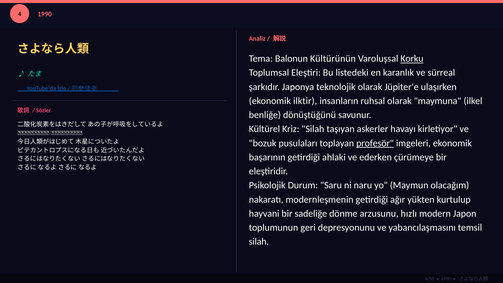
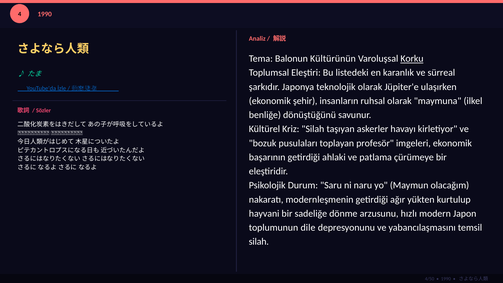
ilktir: ilktir -> şehir (305, 101)
profesör underline: present -> none (375, 143)
ederken: ederken -> patlama (376, 157)
geri: geri -> dile (308, 228)
